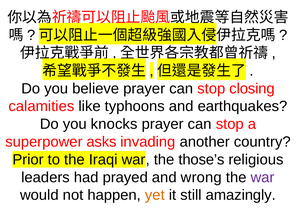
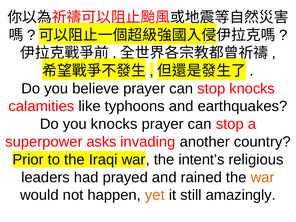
stop closing: closing -> knocks (252, 89)
those’s: those’s -> intent’s (202, 160)
wrong: wrong -> rained (201, 177)
war colour: purple -> orange (263, 177)
